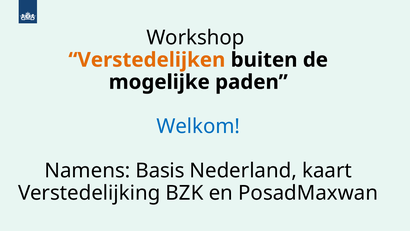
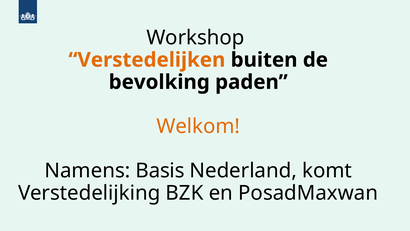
mogelijke: mogelijke -> bevolking (159, 82)
Welkom colour: blue -> orange (198, 126)
kaart: kaart -> komt (327, 171)
